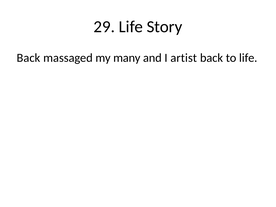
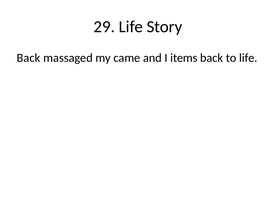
many: many -> came (127, 58)
artist: artist -> items (184, 58)
